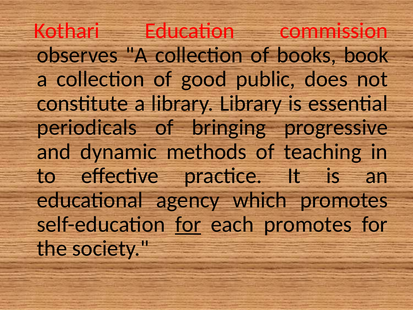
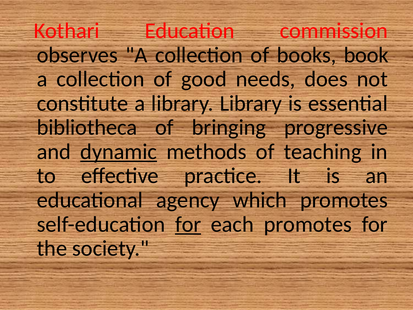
public: public -> needs (266, 79)
periodicals: periodicals -> bibliotheca (87, 127)
dynamic underline: none -> present (119, 152)
